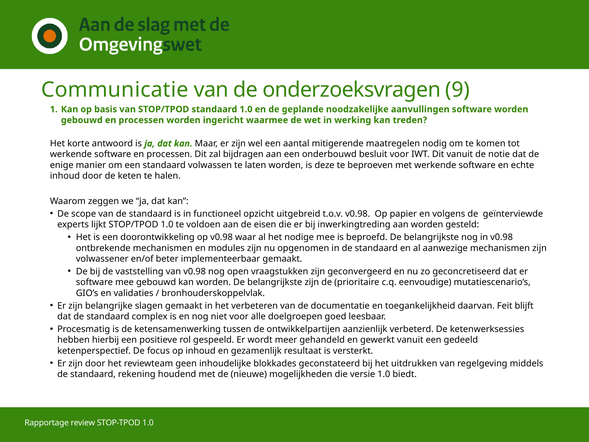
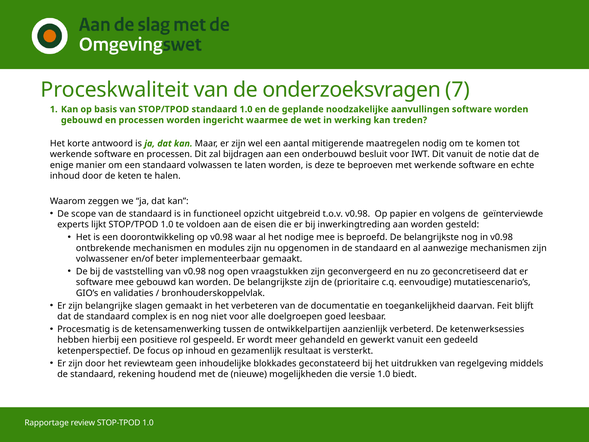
Communicatie: Communicatie -> Proceskwaliteit (115, 90)
9: 9 -> 7 (458, 90)
